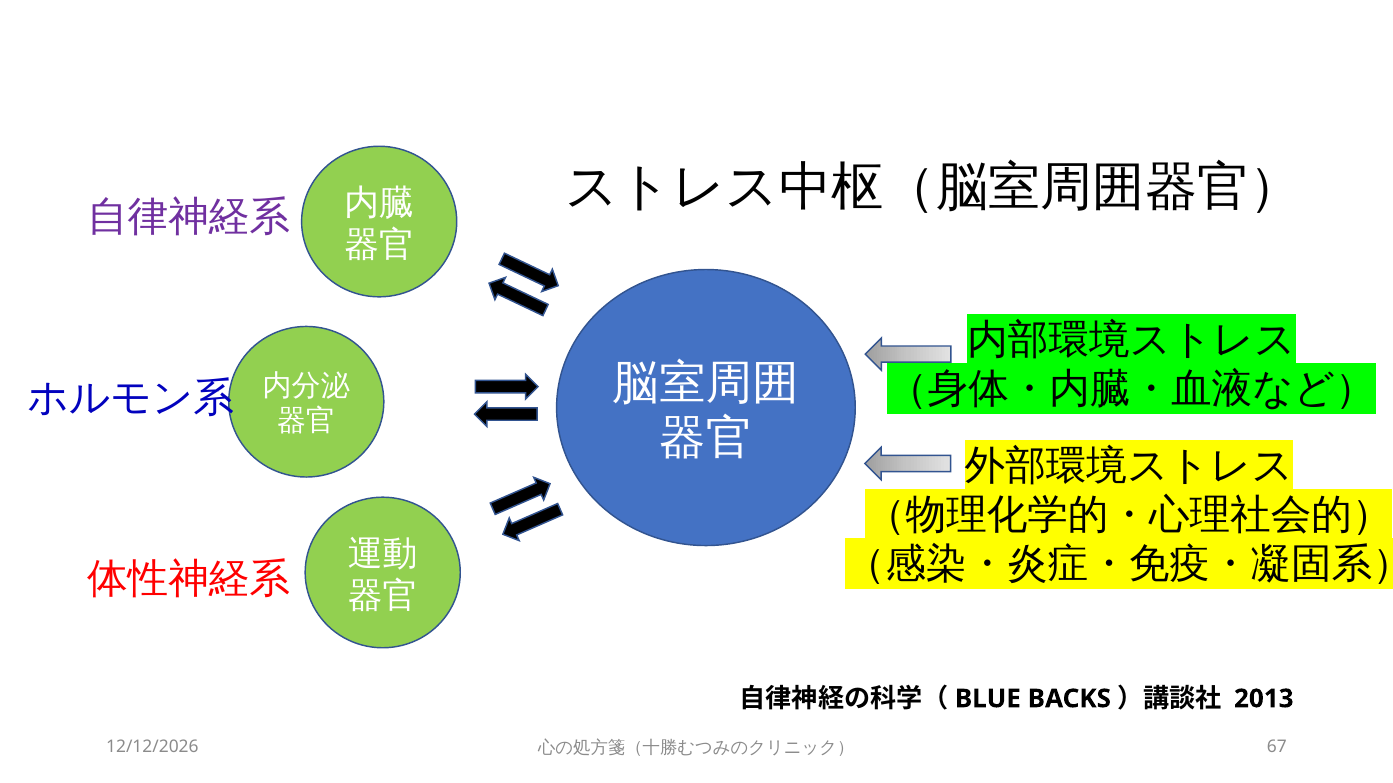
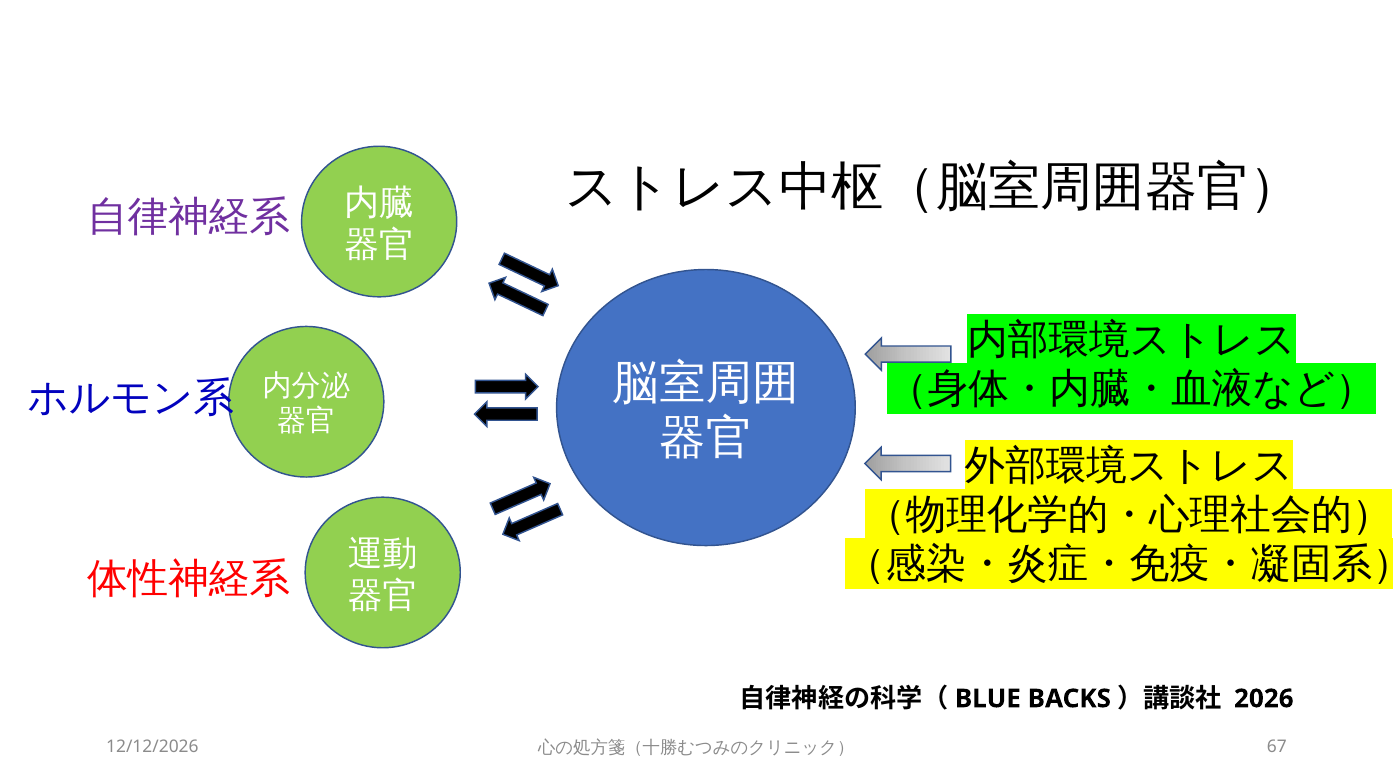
2013: 2013 -> 2026 (1264, 699)
